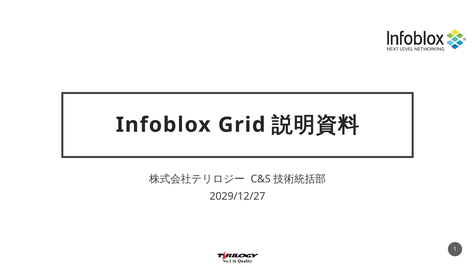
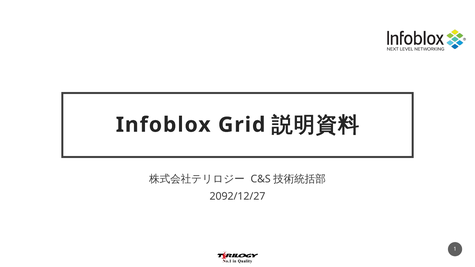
2029/12/27: 2029/12/27 -> 2092/12/27 (237, 197)
